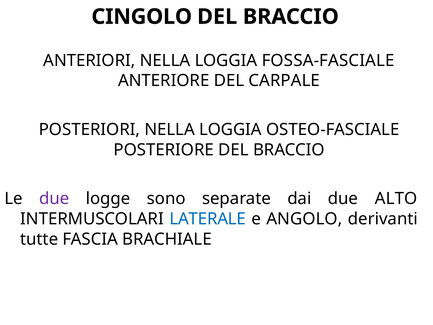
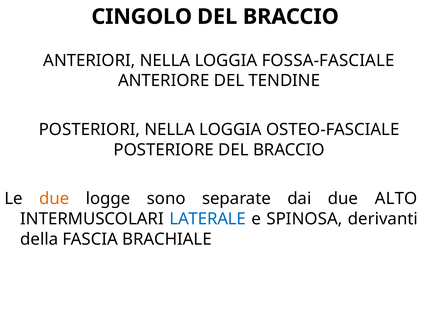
CARPALE: CARPALE -> TENDINE (284, 81)
due colour: purple -> orange (54, 199)
ANGOLO: ANGOLO -> SPINOSA (304, 219)
tutte: tutte -> della (39, 239)
